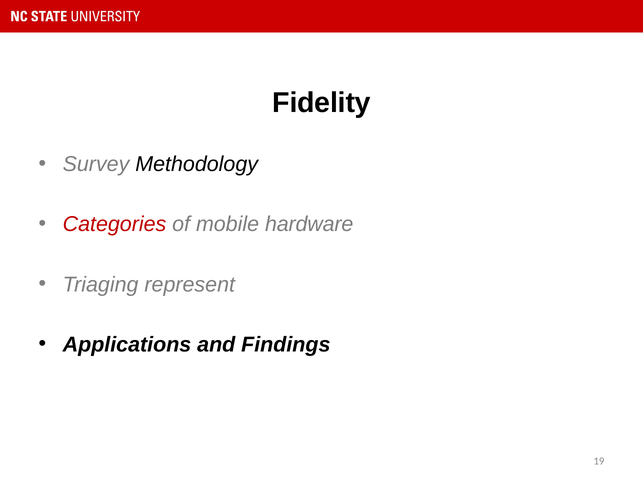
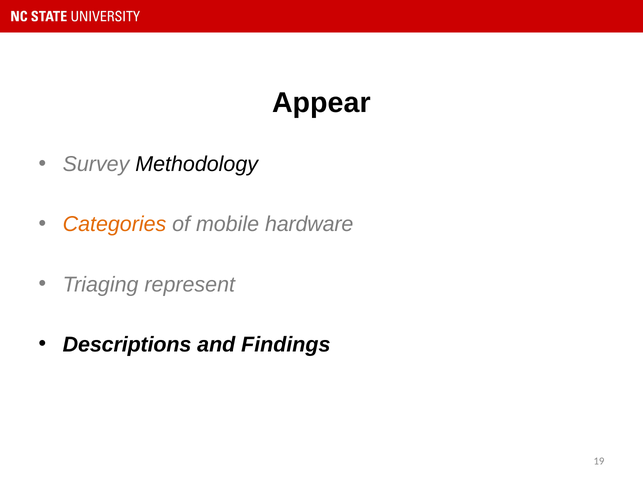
Fidelity: Fidelity -> Appear (321, 103)
Categories colour: red -> orange (114, 224)
Applications: Applications -> Descriptions (127, 344)
